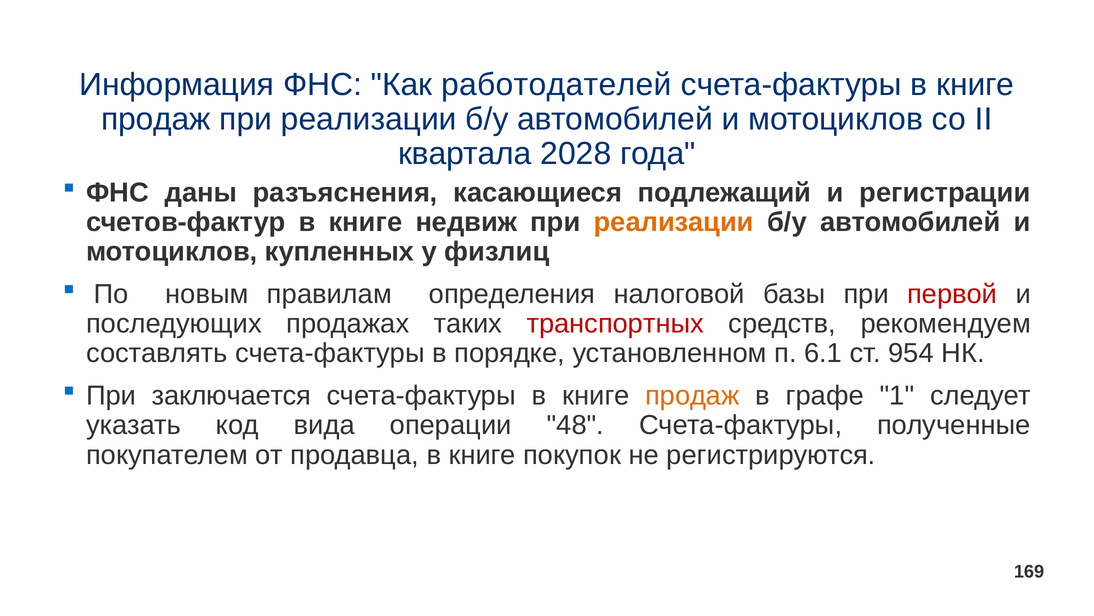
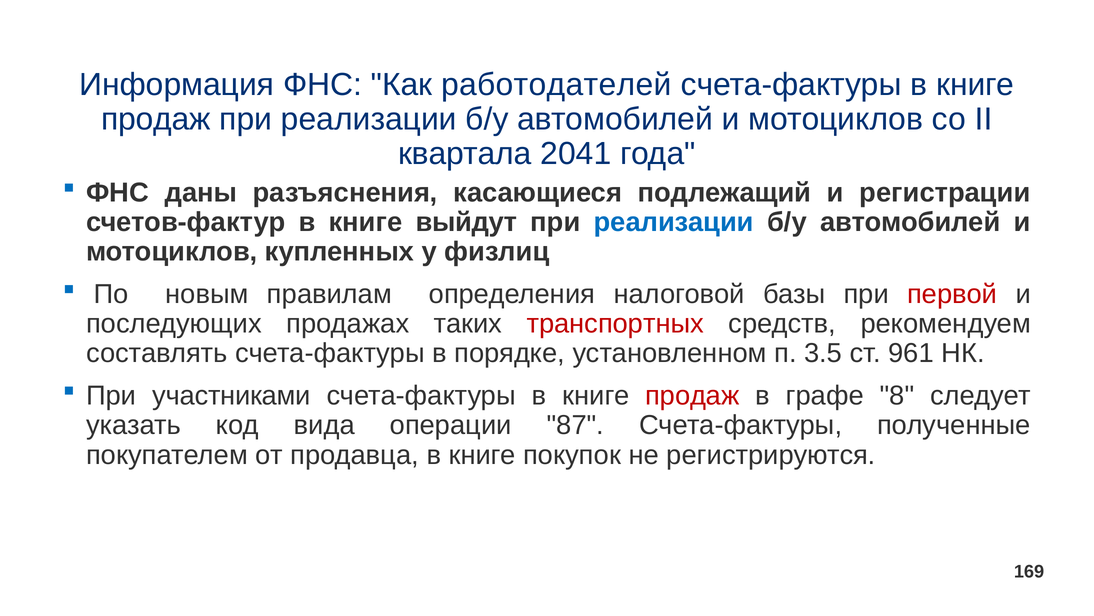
2028: 2028 -> 2041 (576, 153)
недвиж: недвиж -> выйдут (466, 222)
реализации colour: orange -> blue (674, 222)
6.1: 6.1 -> 3.5 (823, 353)
954: 954 -> 961 (911, 353)
заключается: заключается -> участниками (231, 395)
продаж colour: orange -> red (692, 395)
1: 1 -> 8 (897, 395)
48: 48 -> 87 (575, 425)
